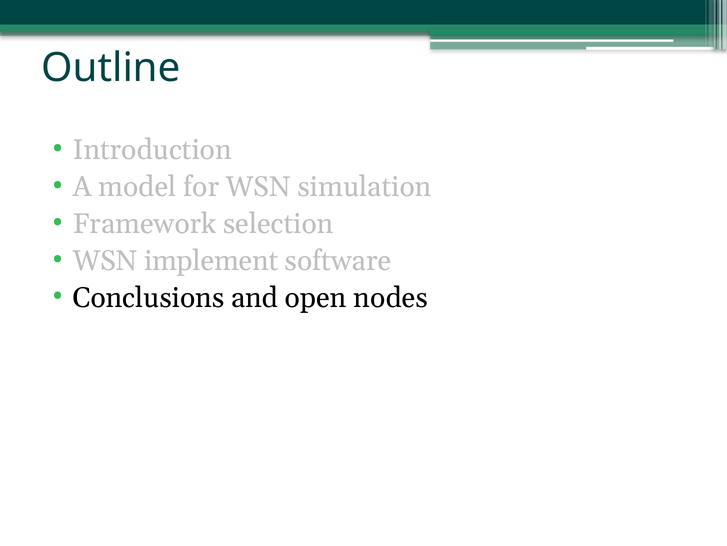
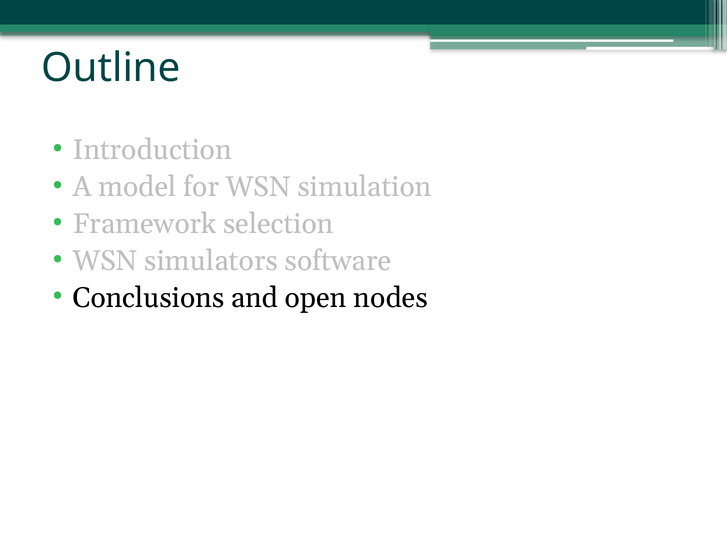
implement: implement -> simulators (211, 260)
